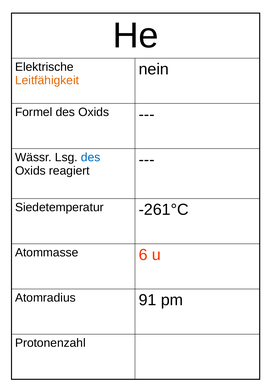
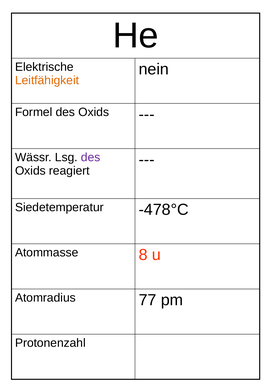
des colour: blue -> purple (91, 157)
-261°C: -261°C -> -478°C (164, 210)
6: 6 -> 8 (143, 255)
91: 91 -> 77 (148, 300)
